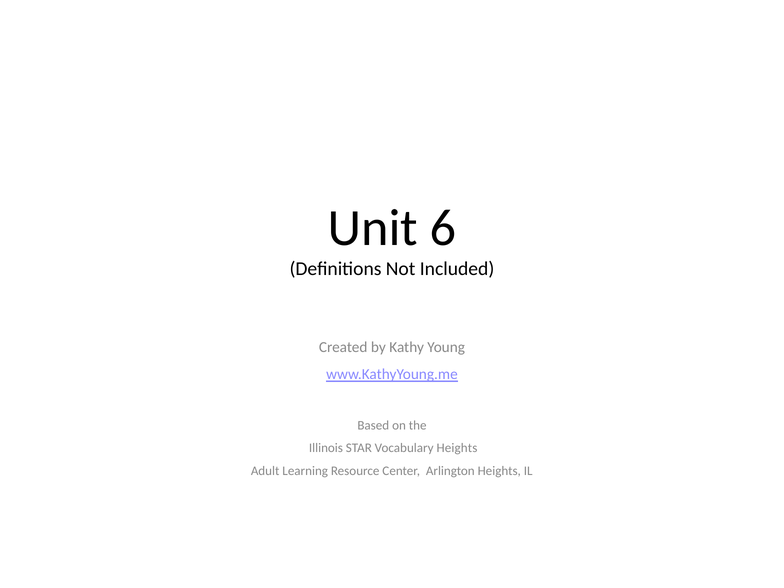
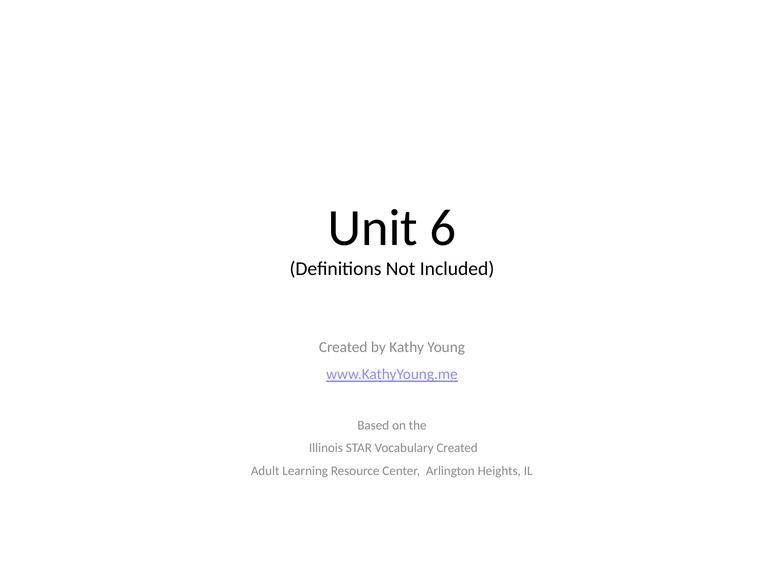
Vocabulary Heights: Heights -> Created (457, 448)
